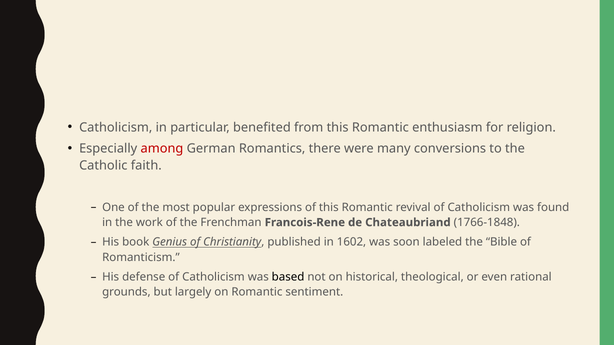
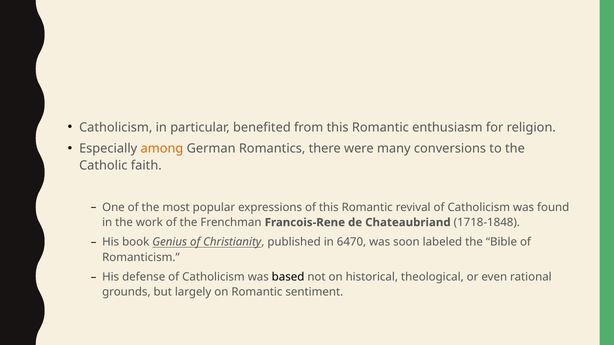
among colour: red -> orange (162, 149)
1766-1848: 1766-1848 -> 1718-1848 (487, 223)
1602: 1602 -> 6470 (352, 242)
